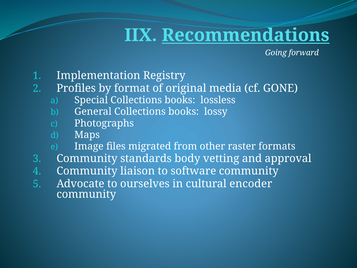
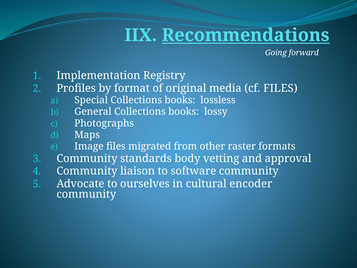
cf GONE: GONE -> FILES (280, 88)
